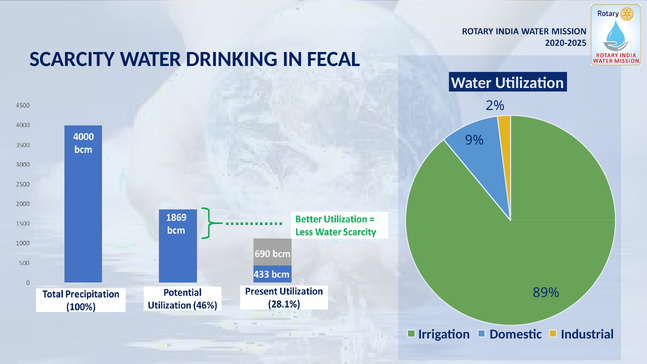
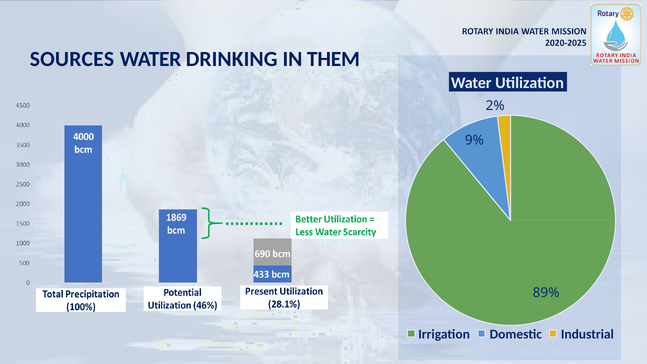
SCARCITY: SCARCITY -> SOURCES (72, 59)
FECAL: FECAL -> THEM (333, 59)
